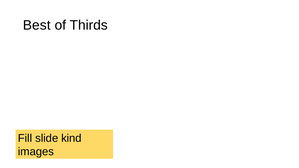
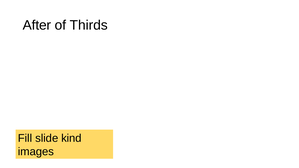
Best: Best -> After (37, 25)
